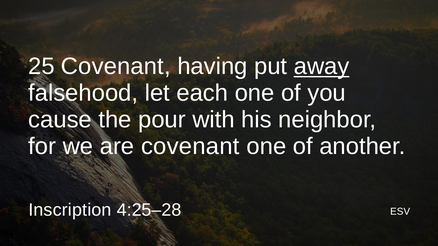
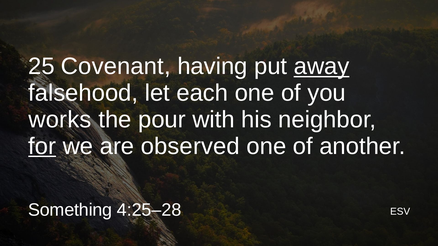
cause: cause -> works (60, 120)
for underline: none -> present (42, 146)
are covenant: covenant -> observed (190, 146)
Inscription: Inscription -> Something (70, 210)
